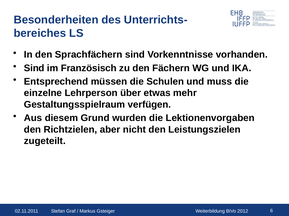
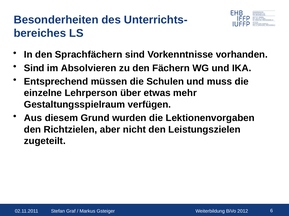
Französisch: Französisch -> Absolvieren (89, 68)
